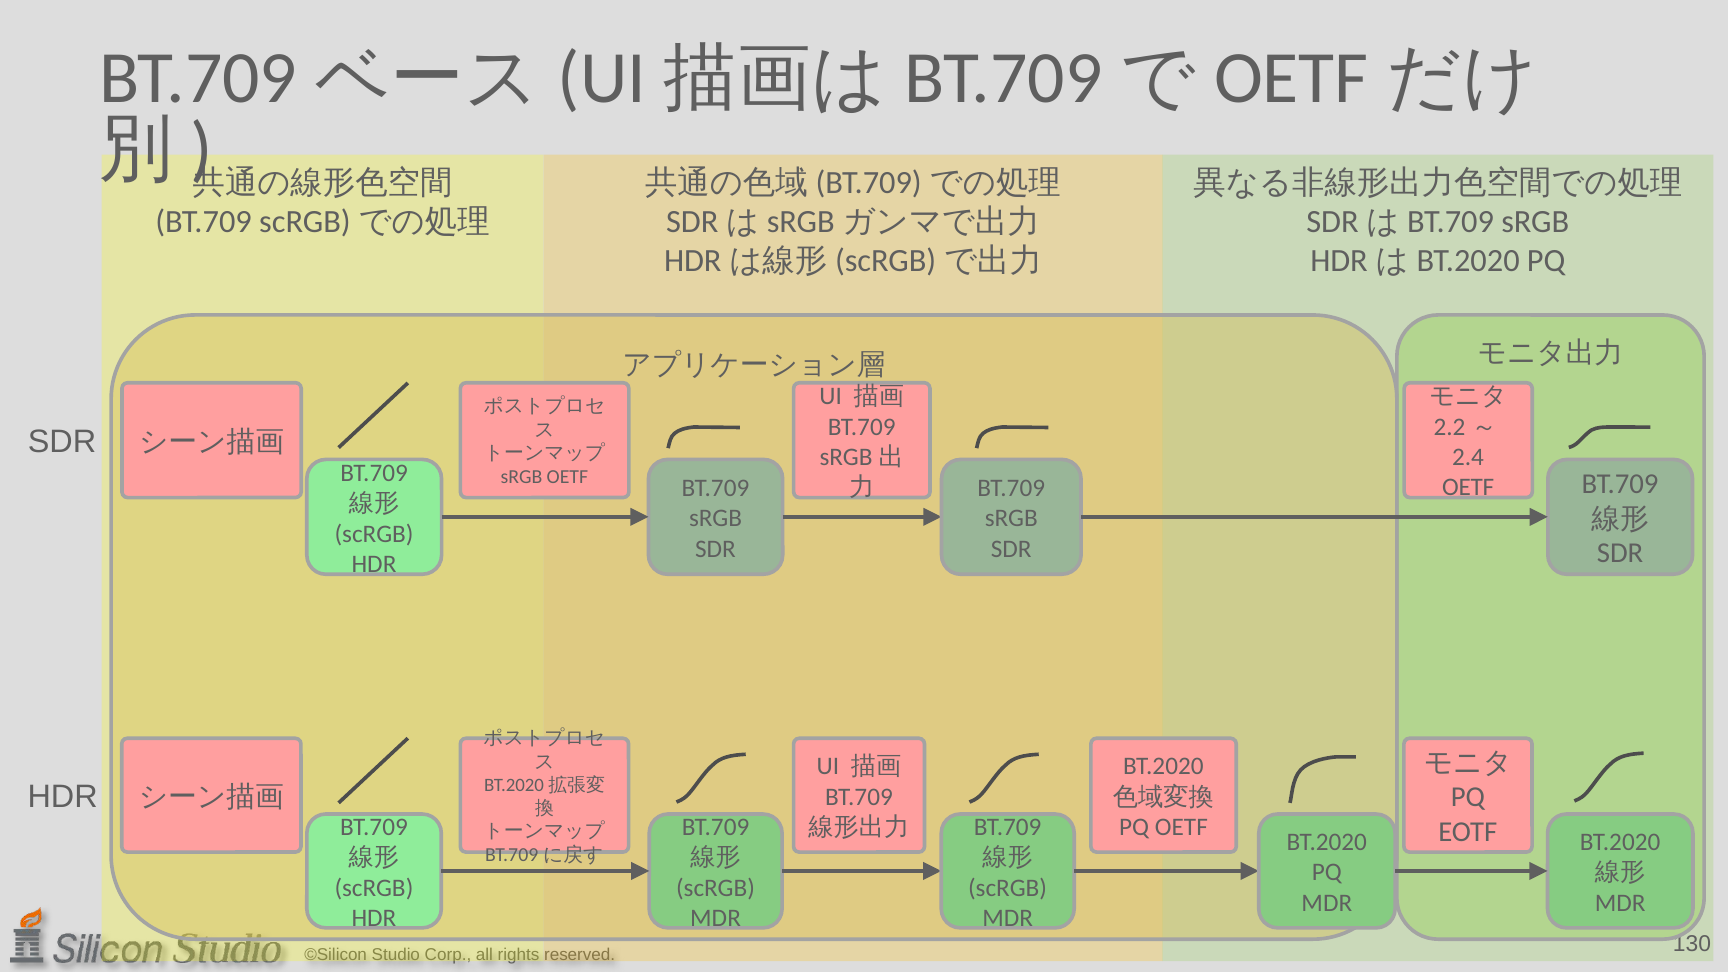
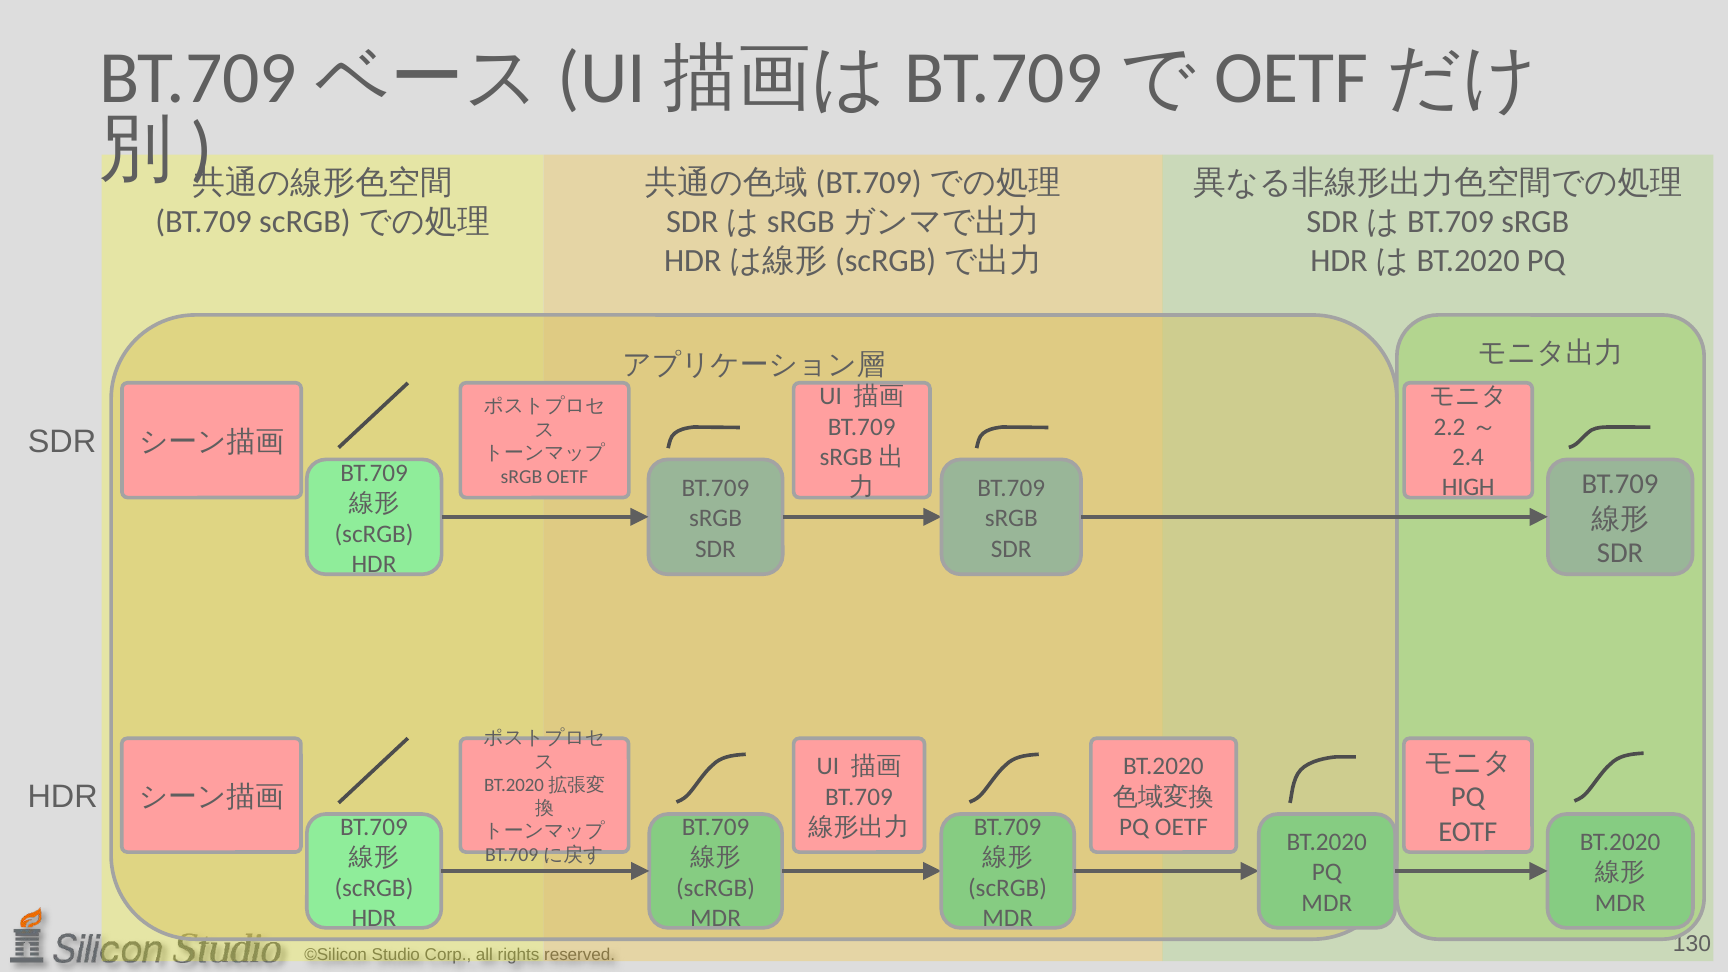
OETF: OETF -> HIGH (1468, 487)
